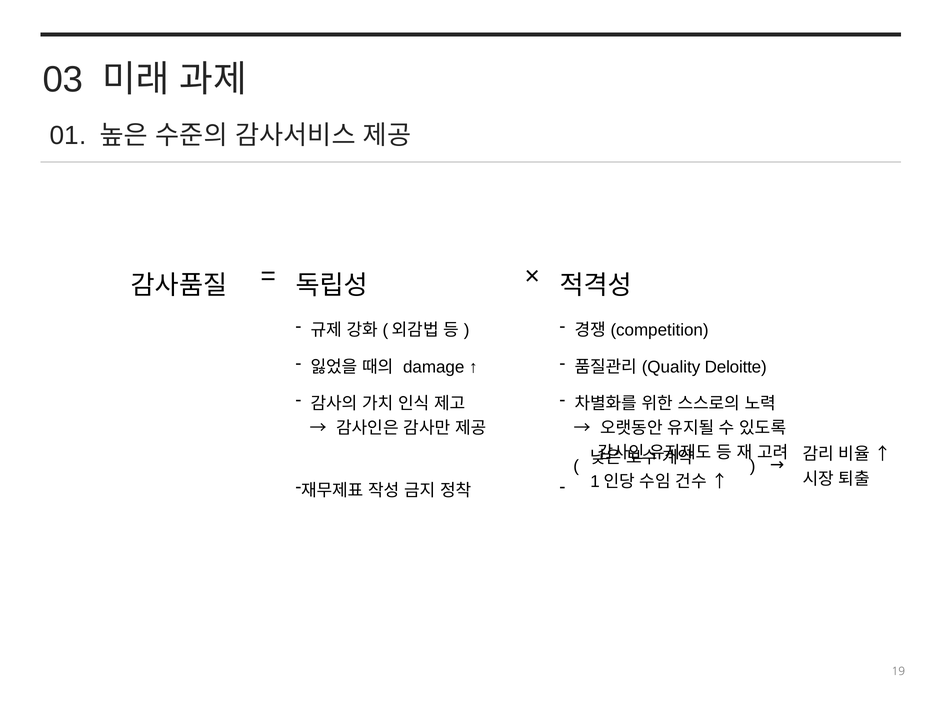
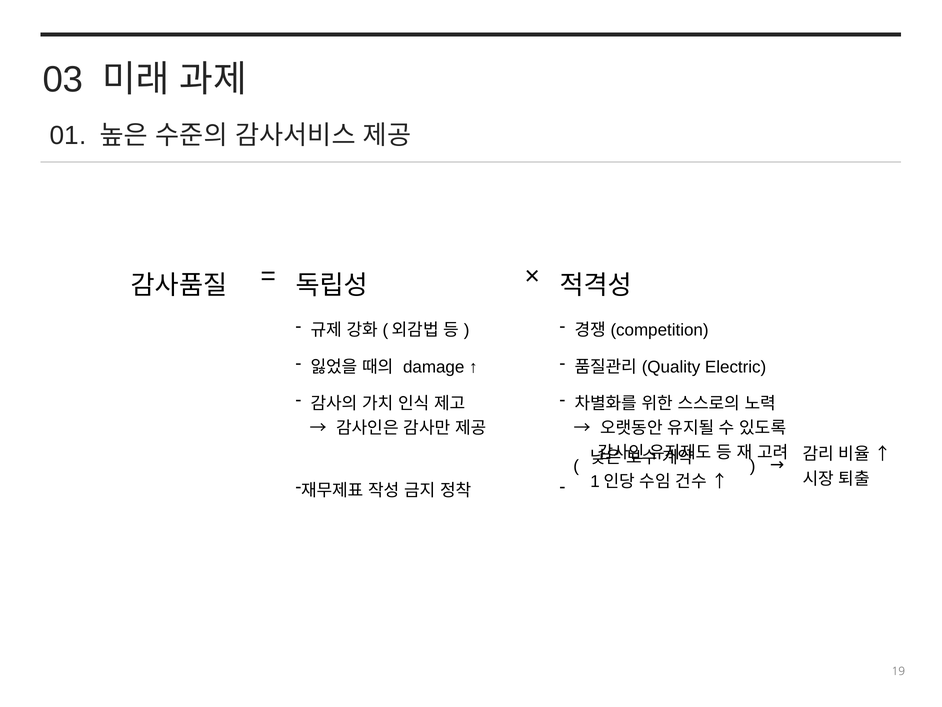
Deloitte: Deloitte -> Electric (736, 367)
